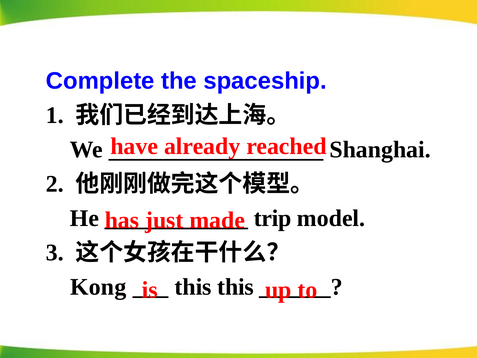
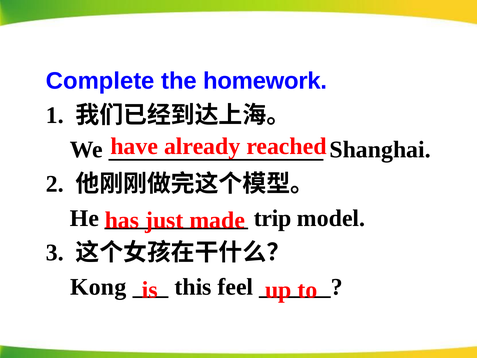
spaceship: spaceship -> homework (265, 81)
this this: this -> feel (235, 287)
